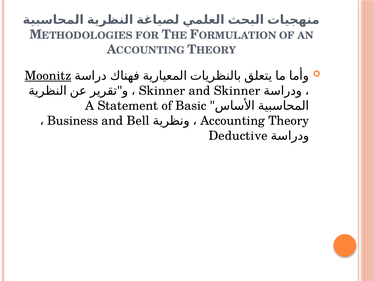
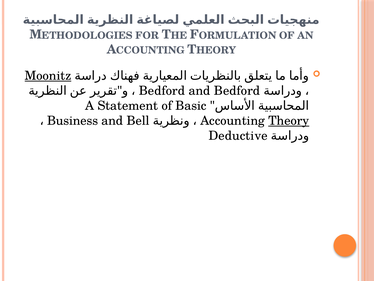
Skinner: Skinner -> Bedford (162, 91)
and Skinner: Skinner -> Bedford (237, 91)
Theory underline: none -> present (289, 121)
